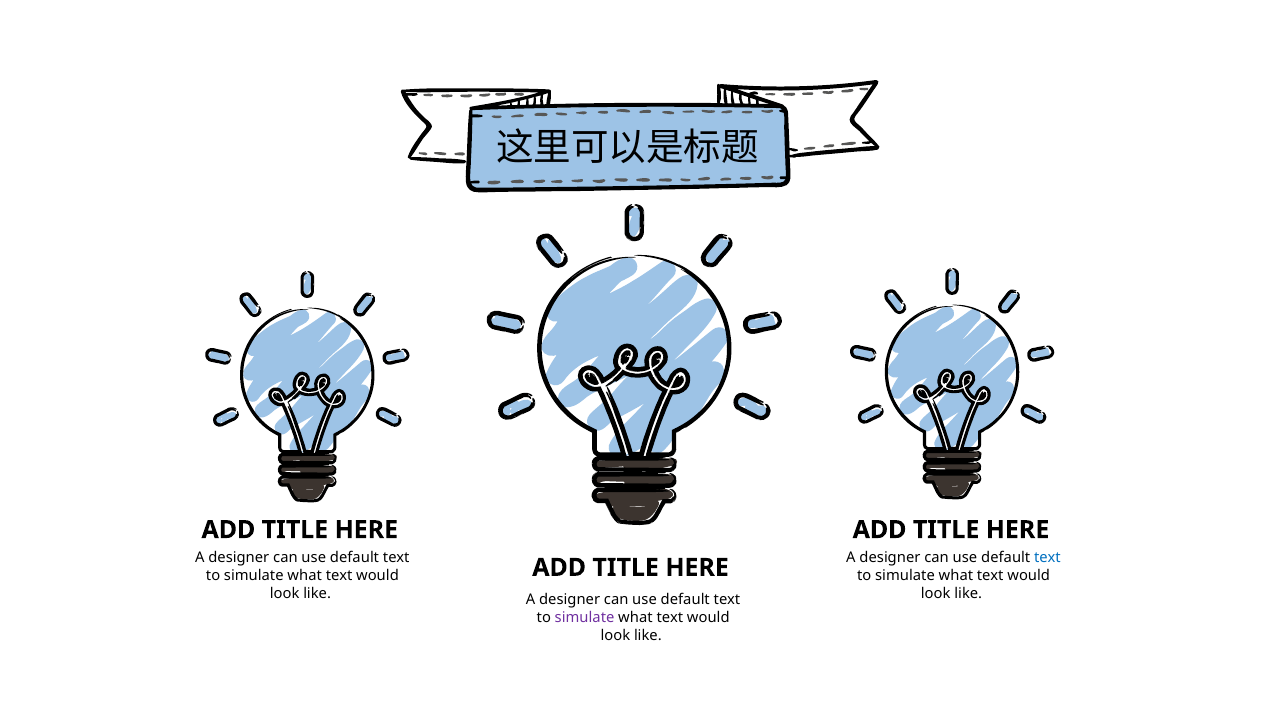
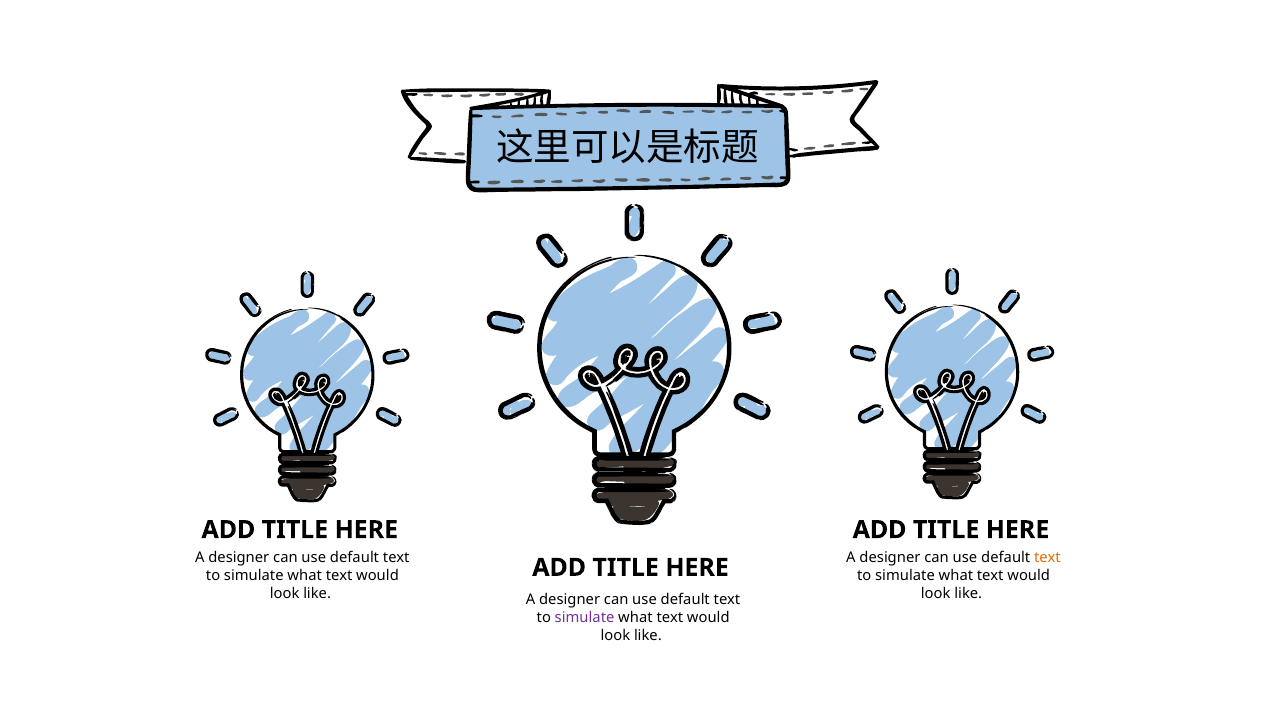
text colour: blue -> orange (1047, 558)
